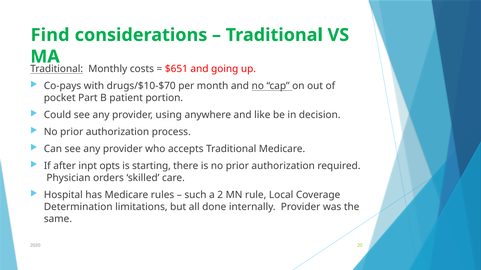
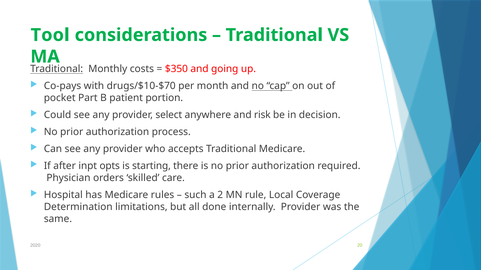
Find: Find -> Tool (50, 35)
$651: $651 -> $350 (176, 69)
using: using -> select (169, 115)
like: like -> risk (262, 115)
